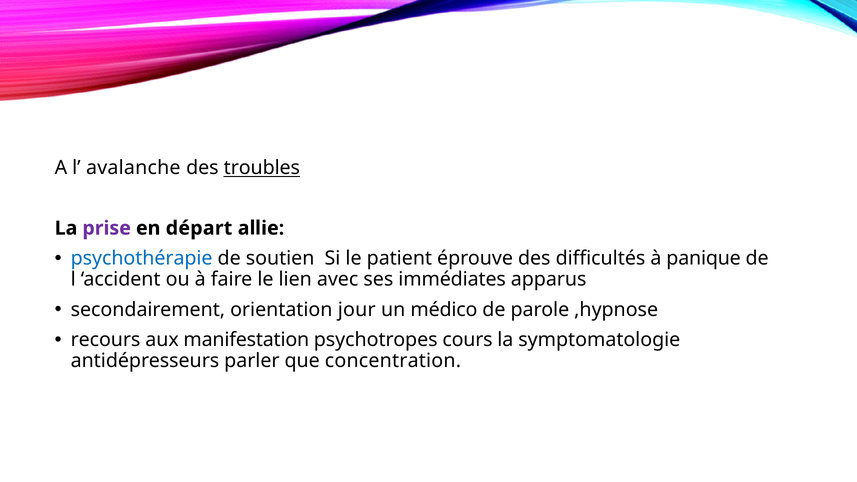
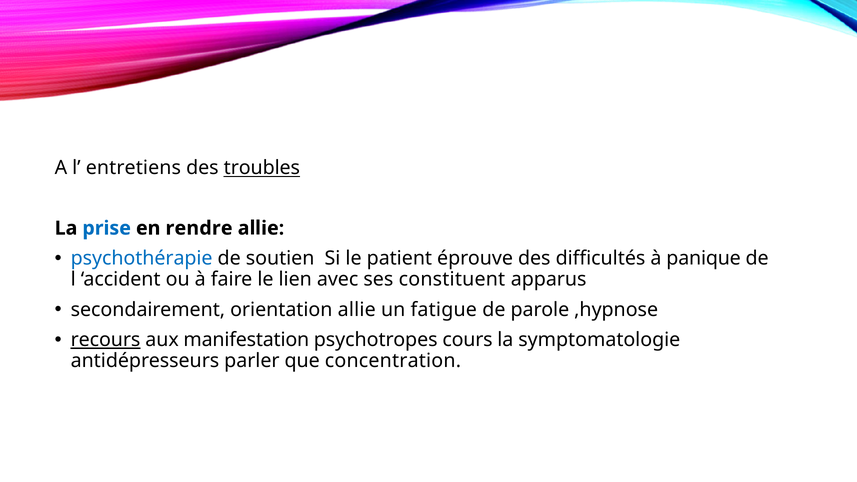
avalanche: avalanche -> entretiens (133, 168)
prise colour: purple -> blue (107, 228)
départ: départ -> rendre (199, 228)
immédiates: immédiates -> constituent (452, 280)
orientation jour: jour -> allie (357, 310)
médico: médico -> fatigue (444, 310)
recours underline: none -> present (106, 340)
